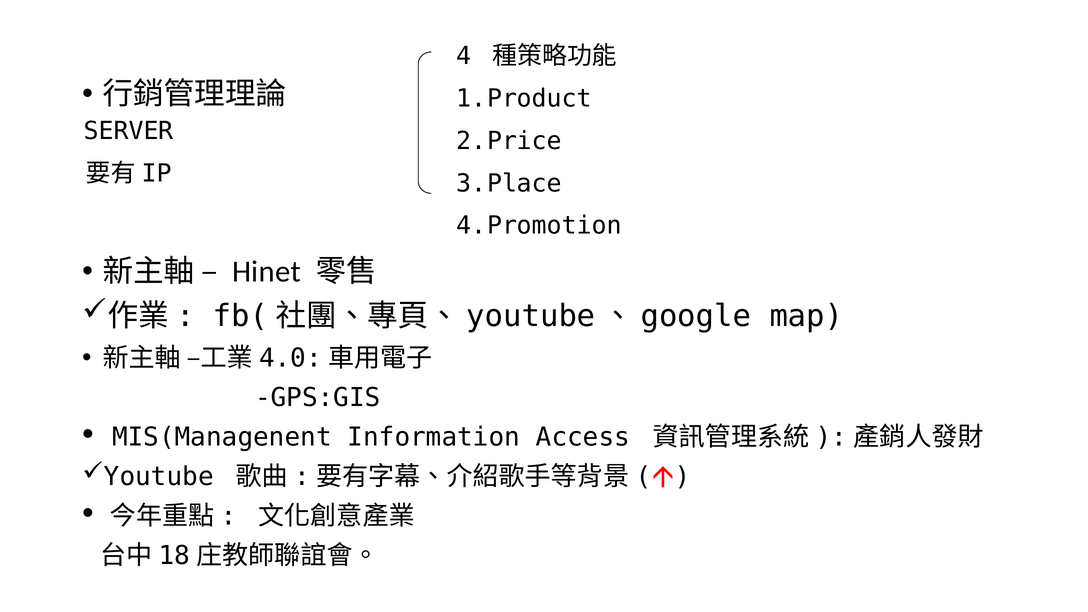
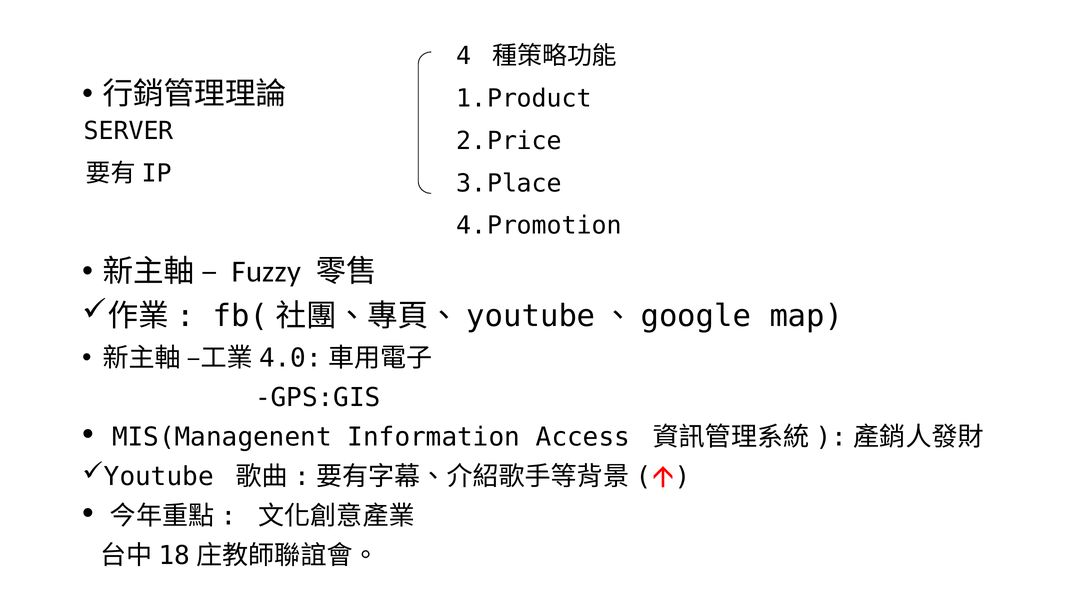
Hinet: Hinet -> Fuzzy (266, 272)
